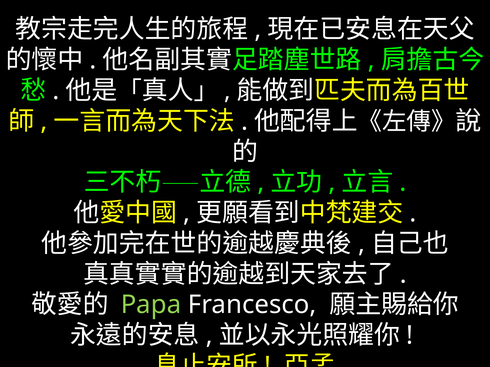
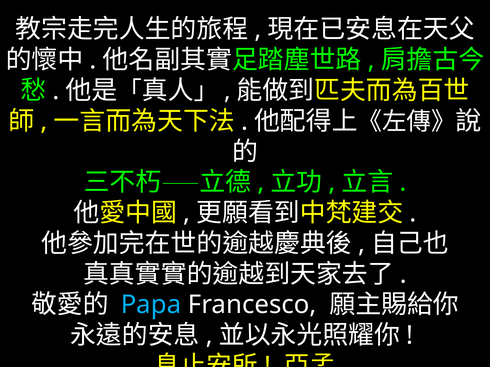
Papa colour: light green -> light blue (151, 305)
